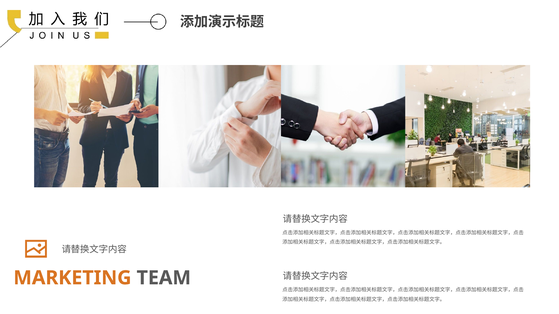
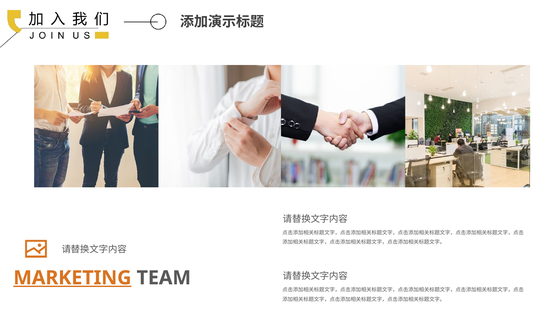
MARKETING underline: none -> present (72, 278)
